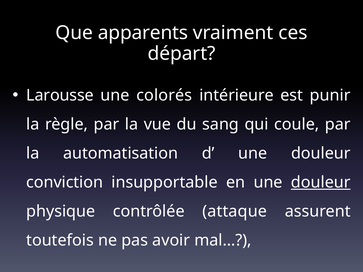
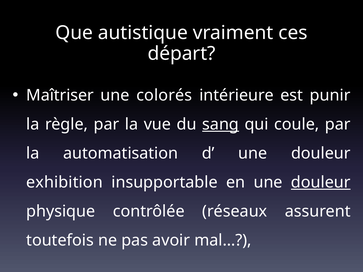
apparents: apparents -> autistique (143, 33)
Larousse: Larousse -> Maîtriser (60, 95)
sang underline: none -> present (221, 124)
conviction: conviction -> exhibition (65, 183)
attaque: attaque -> réseaux (235, 212)
